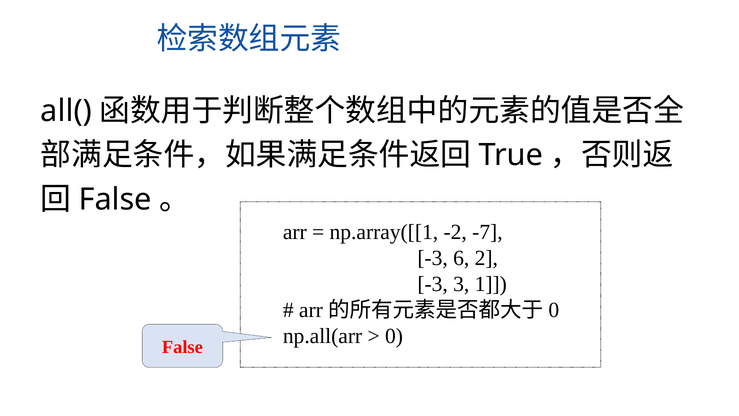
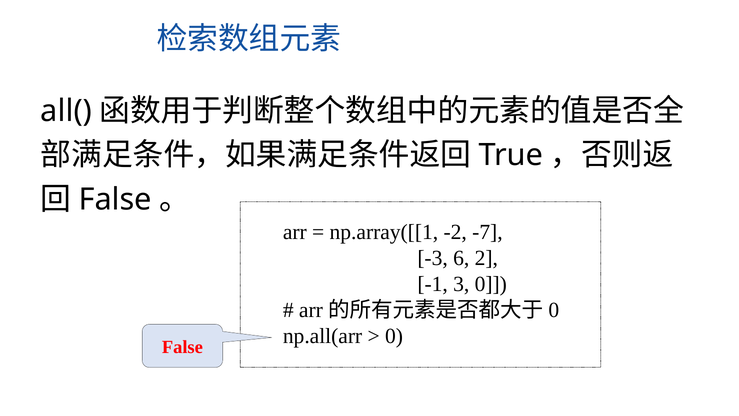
-3: -3 -> -1 (433, 284)
3 1: 1 -> 0 (491, 284)
